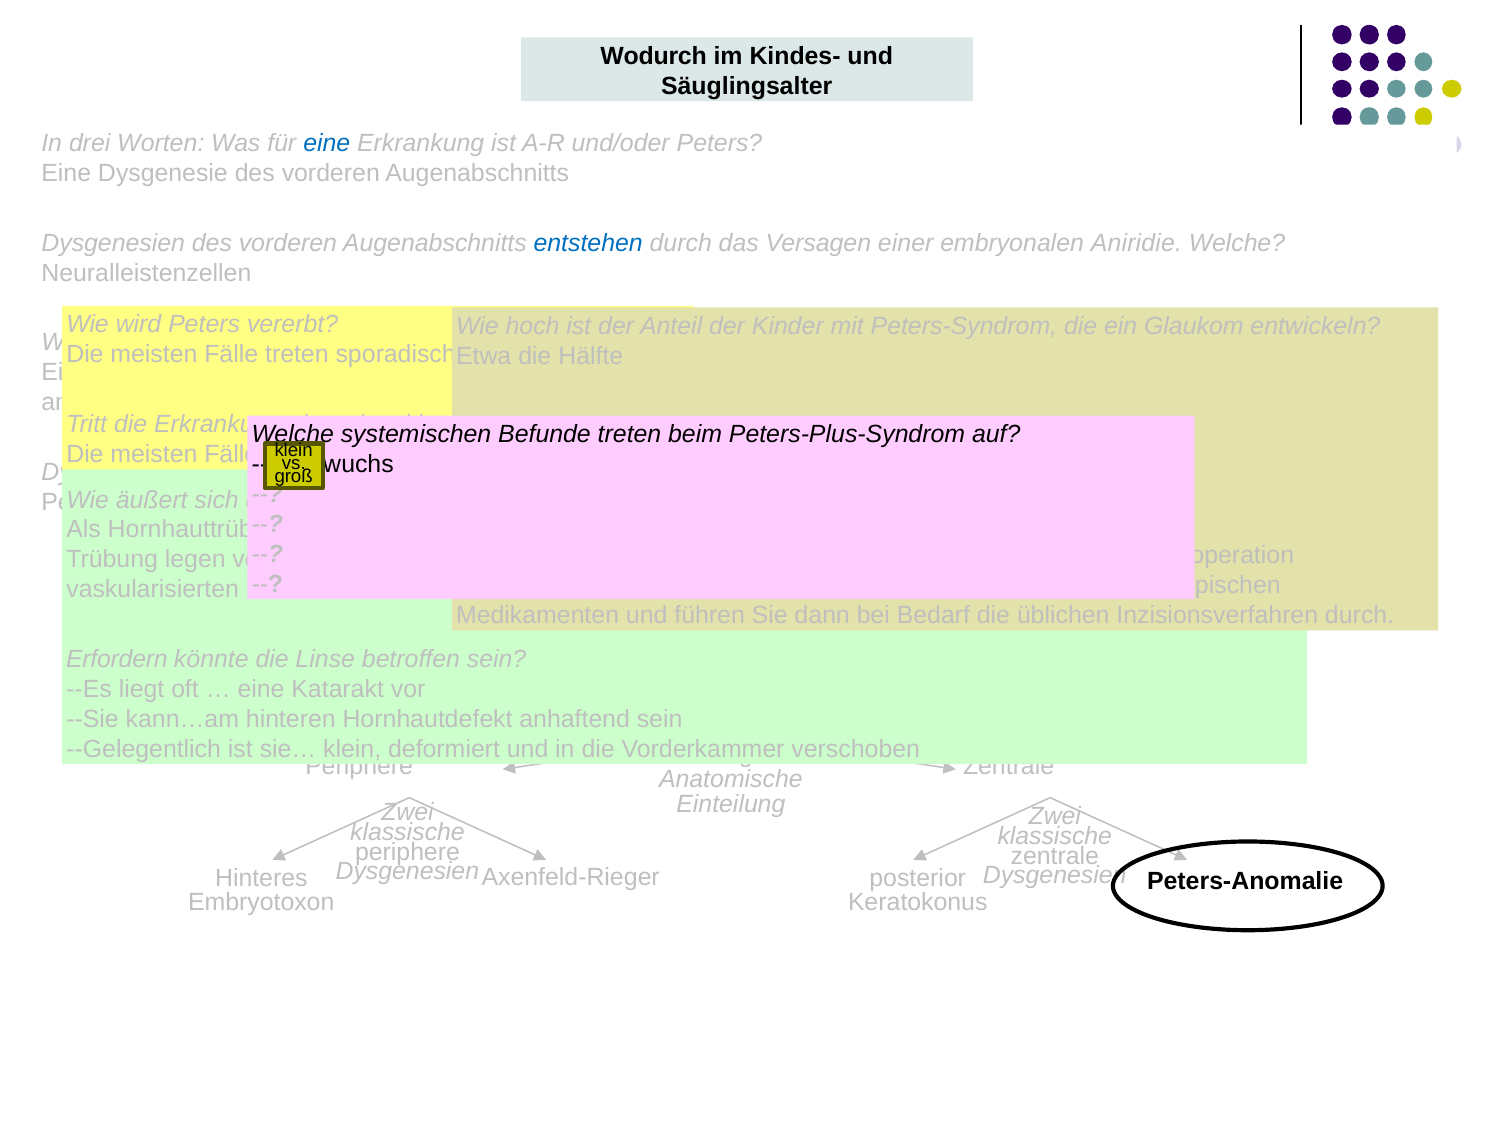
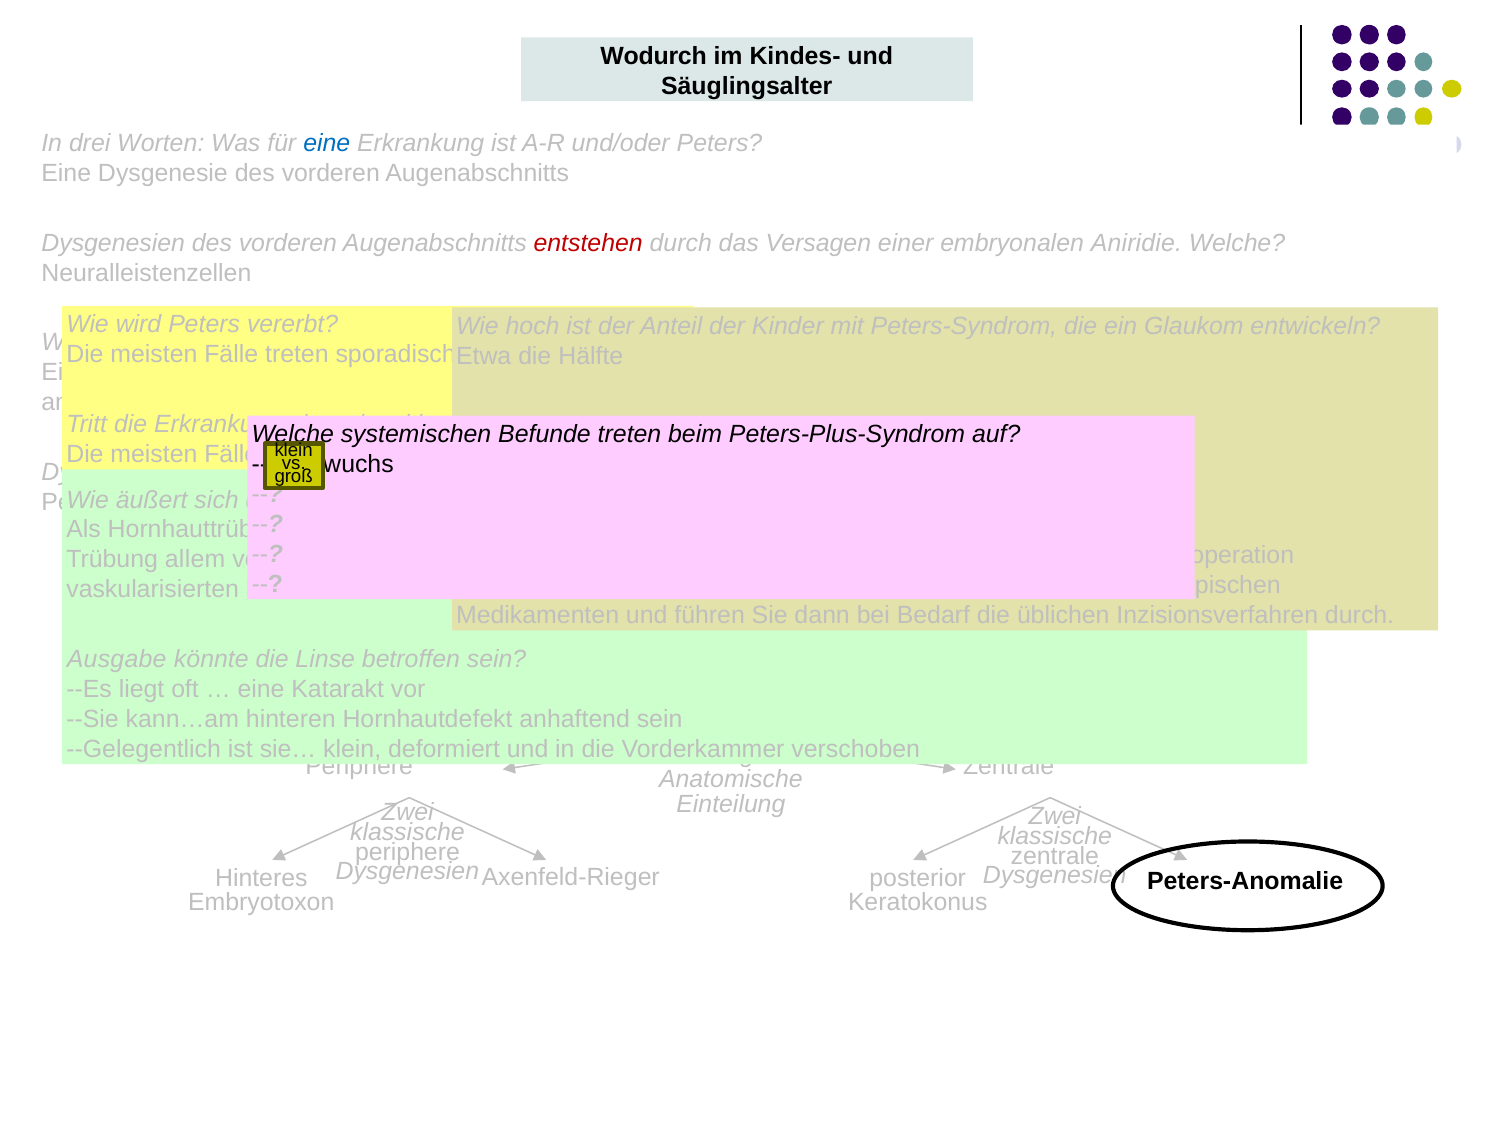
entstehen colour: blue -> red (588, 243)
legen: legen -> allem (195, 559)
Erfordern: Erfordern -> Ausgabe (117, 659)
